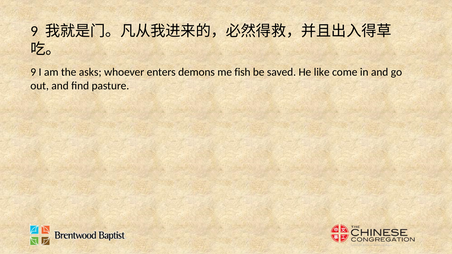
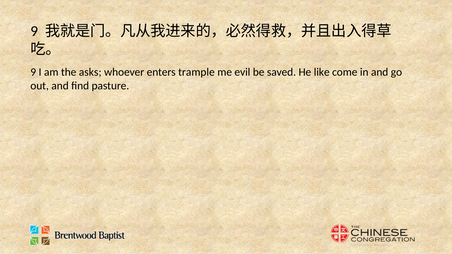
demons: demons -> trample (196, 72)
fish: fish -> evil (242, 72)
